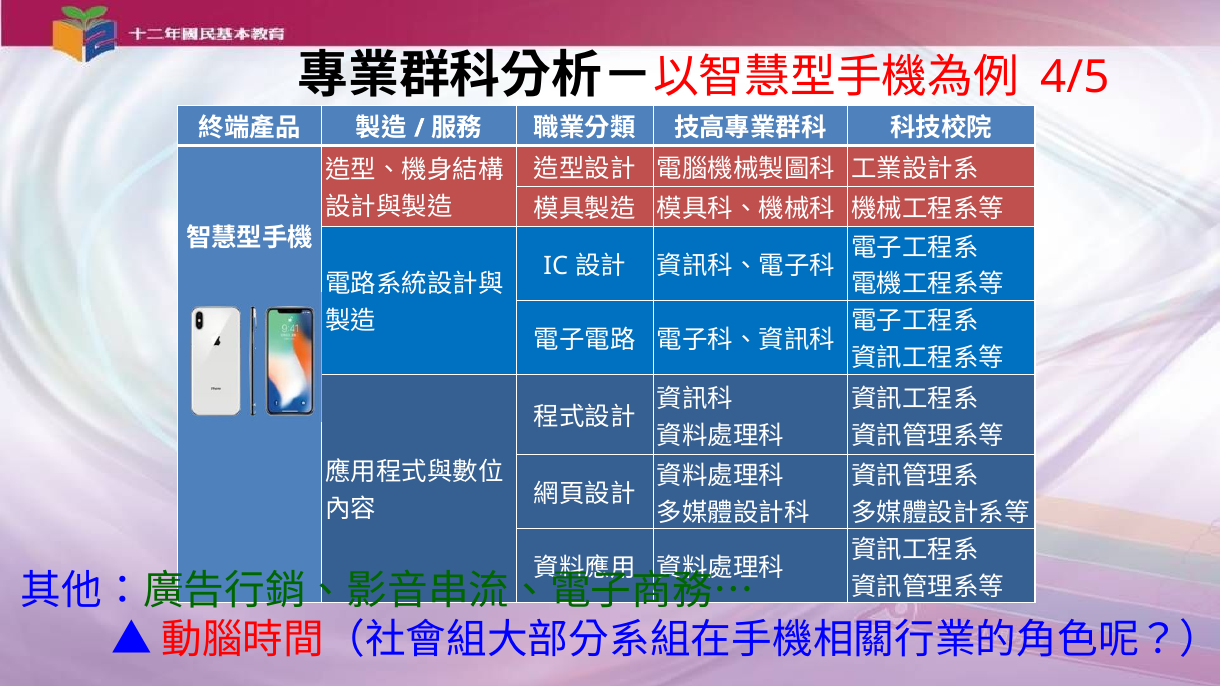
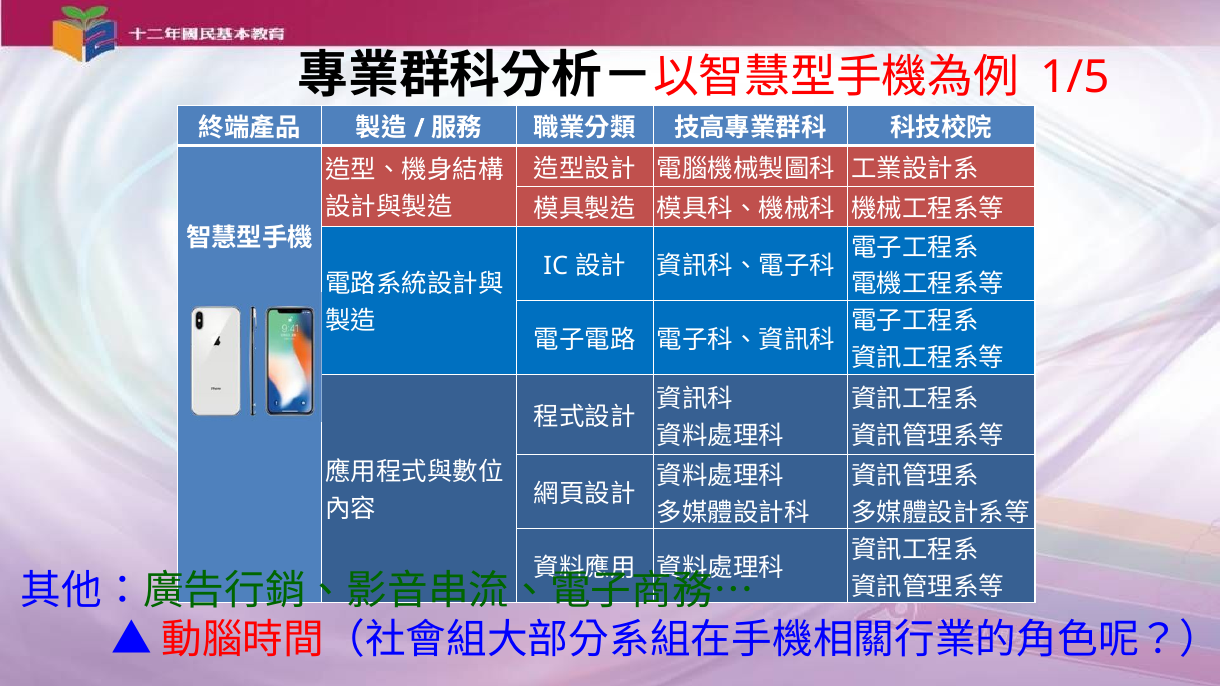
4/5: 4/5 -> 1/5 (1075, 77)
